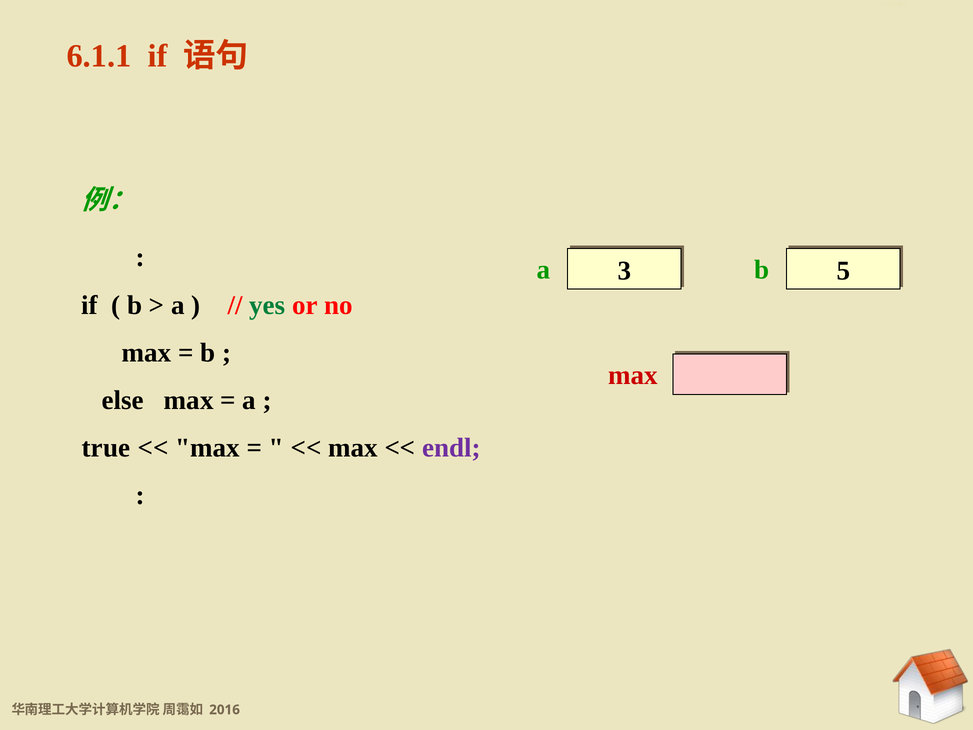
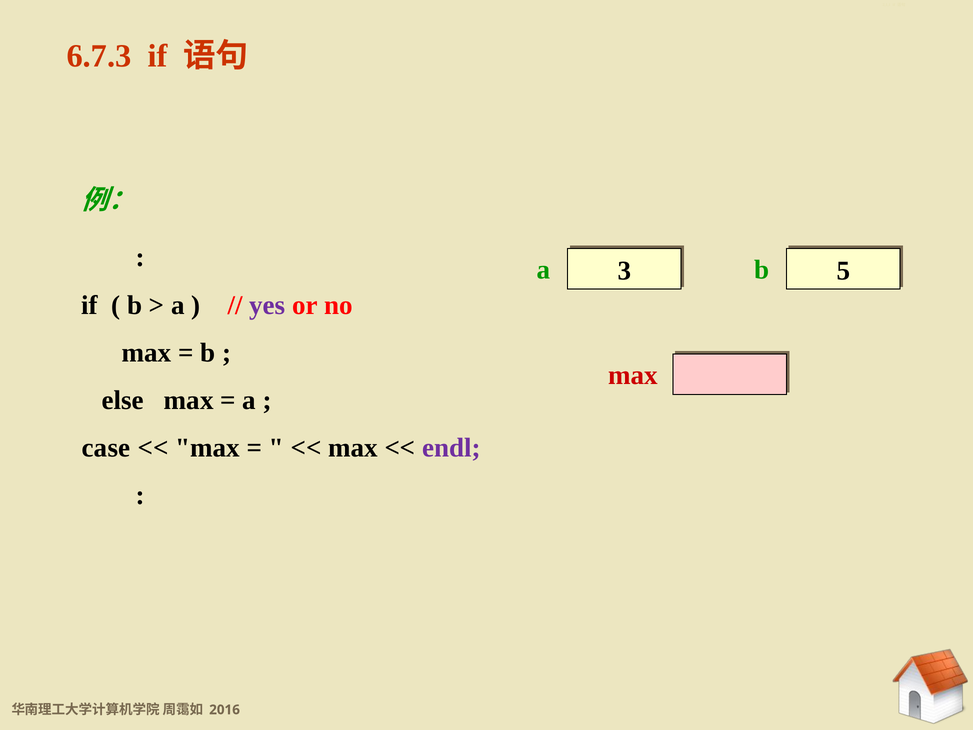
6.1.1: 6.1.1 -> 6.7.3 (99, 56)
yes colour: green -> purple (267, 305)
true: true -> case (106, 448)
